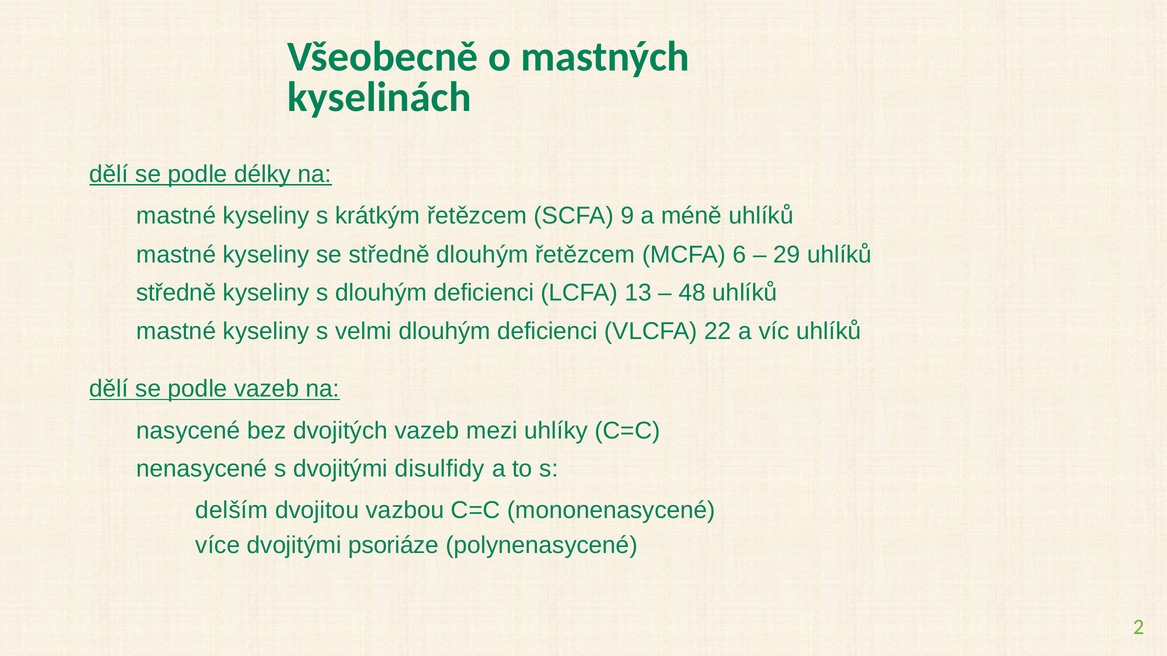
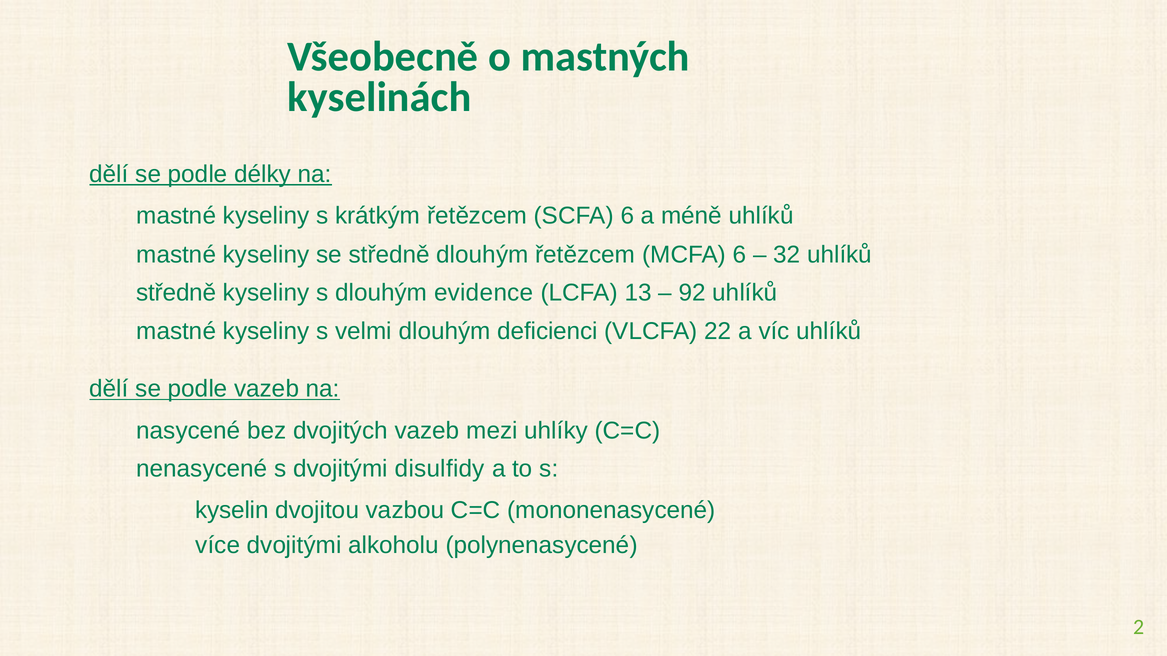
SCFA 9: 9 -> 6 (627, 216)
29: 29 -> 32 (787, 255)
s dlouhým deficienci: deficienci -> evidence (484, 293)
48: 48 -> 92 (692, 293)
delším: delším -> kyselin (232, 510)
psoriáze: psoriáze -> alkoholu (394, 546)
